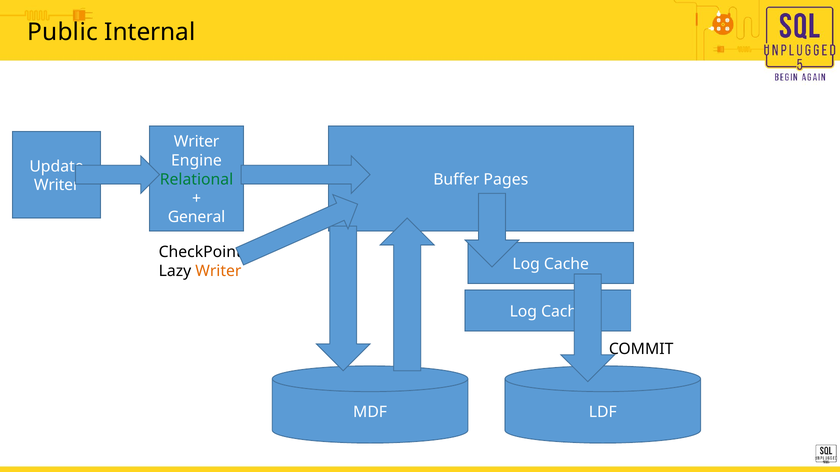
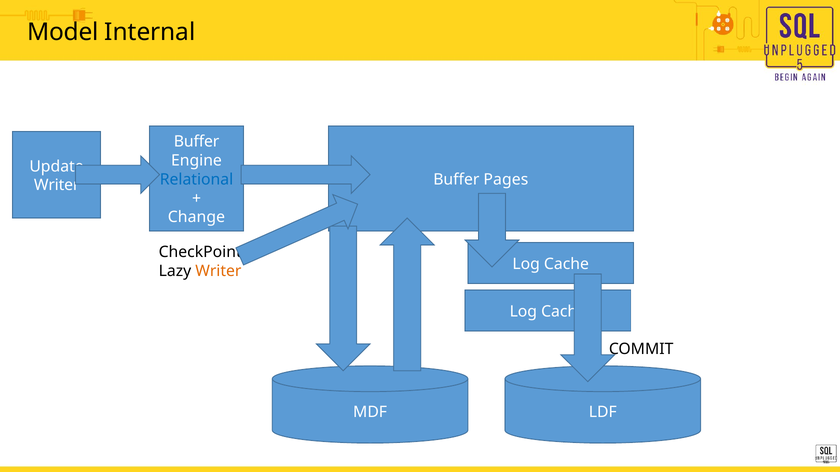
Public: Public -> Model (63, 32)
Writer: Writer -> Buffer (197, 142)
Relational colour: green -> blue (197, 180)
General: General -> Change (196, 218)
